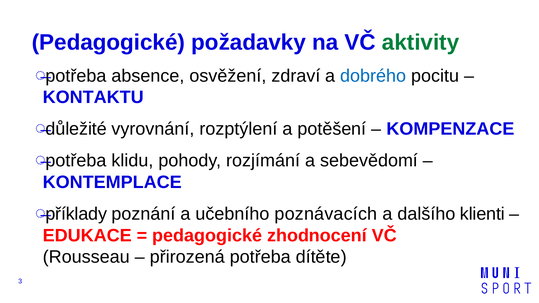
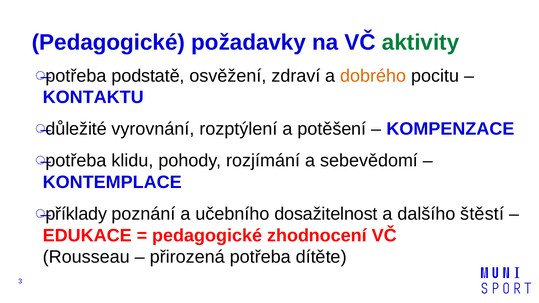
absence: absence -> podstatě (148, 76)
dobrého colour: blue -> orange (373, 76)
poznávacích: poznávacích -> dosažitelnost (326, 214)
klienti: klienti -> štěstí (482, 214)
